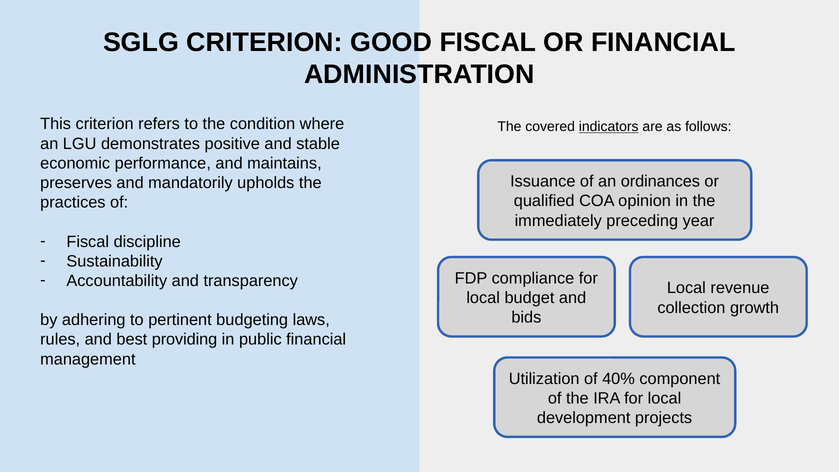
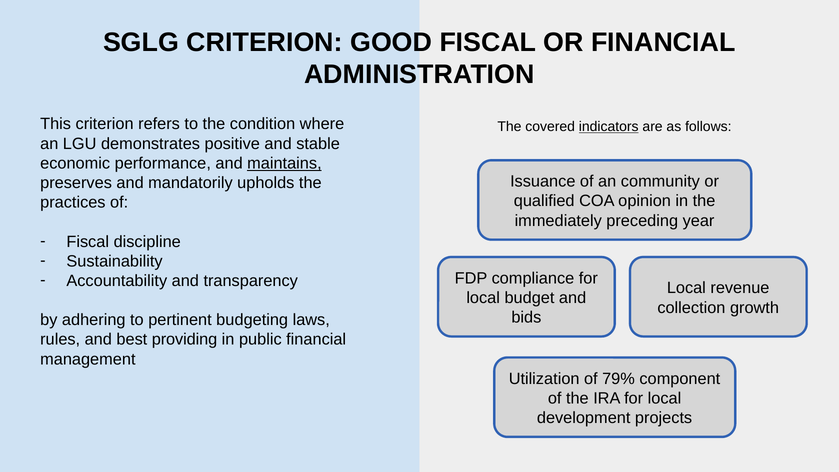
maintains underline: none -> present (284, 163)
ordinances: ordinances -> community (660, 181)
40%: 40% -> 79% (618, 379)
